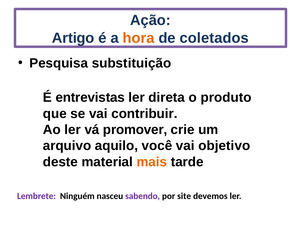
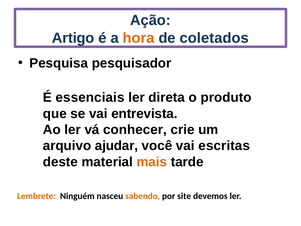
substituição: substituição -> pesquisador (132, 63)
entrevistas: entrevistas -> essenciais (90, 97)
contribuir: contribuir -> entrevista (144, 114)
promover: promover -> conhecer (135, 130)
aquilo: aquilo -> ajudar (117, 146)
objetivo: objetivo -> escritas (224, 146)
Lembrete colour: purple -> orange (36, 196)
sabendo colour: purple -> orange (143, 196)
